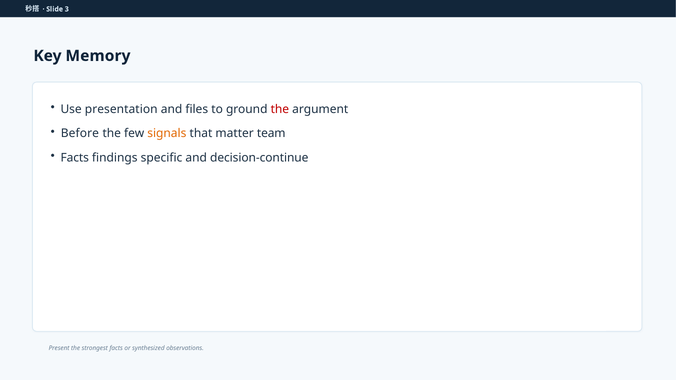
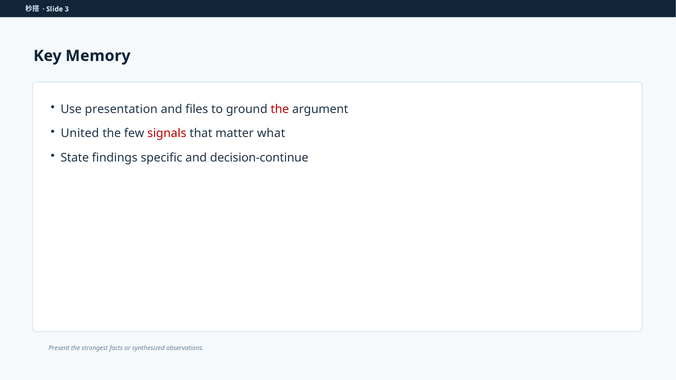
Before: Before -> United (80, 134)
signals colour: orange -> red (167, 134)
team: team -> what (271, 134)
Facts: Facts -> State (75, 158)
